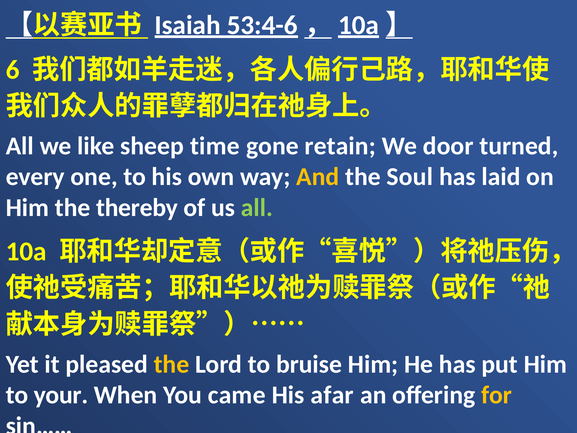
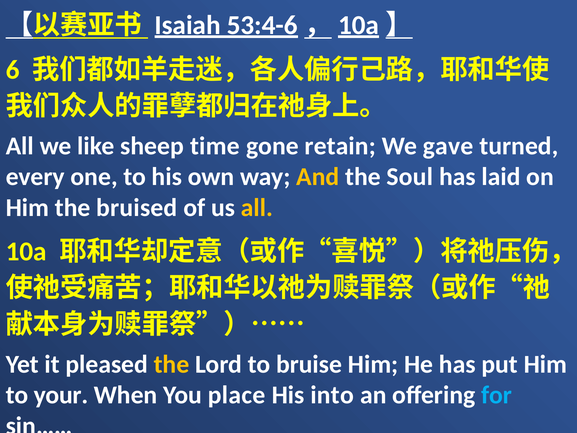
door: door -> gave (448, 146)
thereby: thereby -> bruised (137, 207)
all colour: light green -> yellow (257, 207)
came: came -> place (237, 395)
afar: afar -> into (332, 395)
for colour: yellow -> light blue (496, 395)
